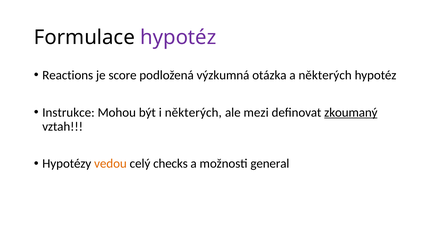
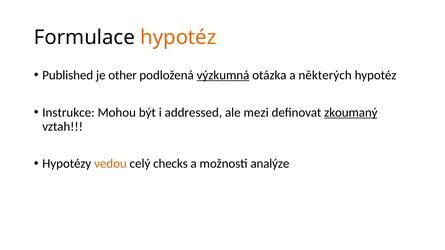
hypotéz colour: purple -> orange (178, 37)
Reactions: Reactions -> Published (68, 75)
score: score -> other (123, 75)
výzkumná underline: none -> present (223, 75)
i některých: některých -> addressed (193, 113)
general: general -> analýze (270, 164)
